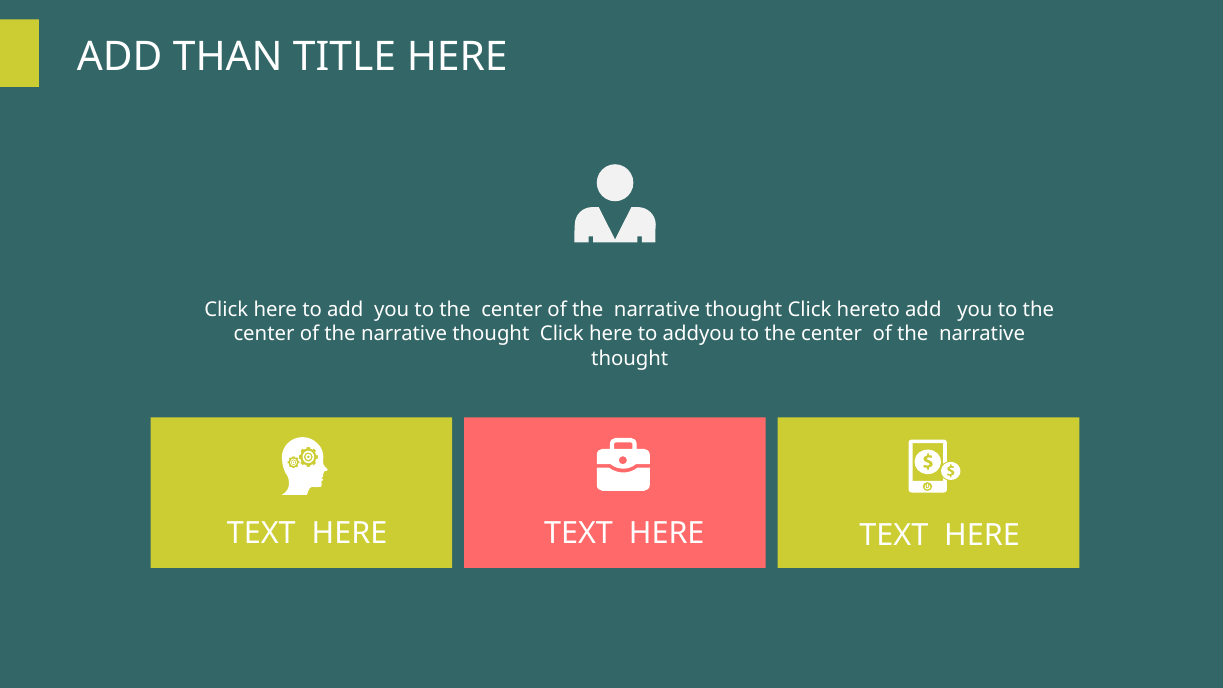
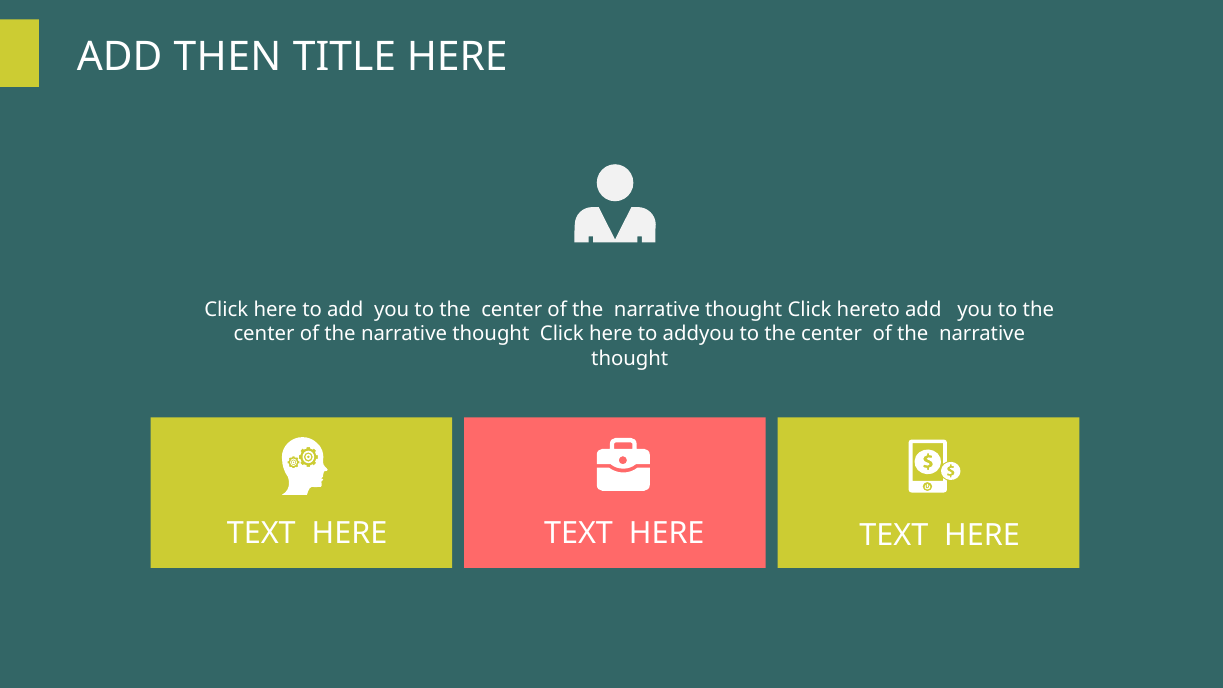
THAN: THAN -> THEN (227, 57)
